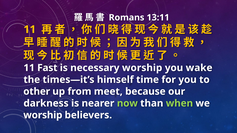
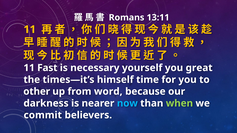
necessary worship: worship -> yourself (142, 68)
wake: wake -> great (199, 68)
meet: meet -> word (108, 92)
now colour: light green -> light blue (127, 104)
worship: worship -> commit (43, 115)
